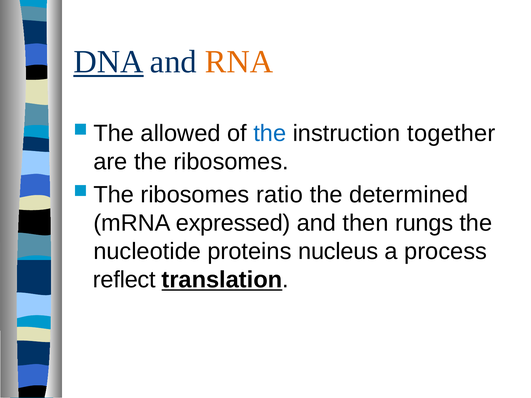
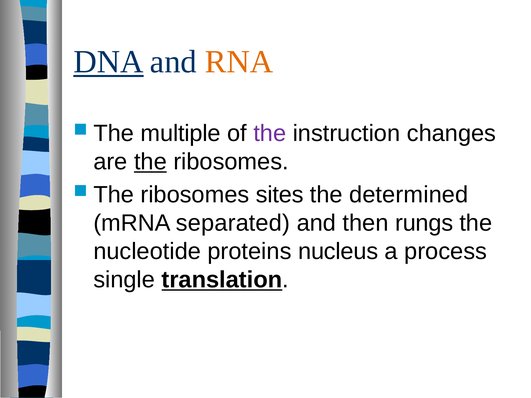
allowed: allowed -> multiple (181, 134)
the colour: blue -> purple (270, 134)
together: together -> changes (451, 134)
the underline: none -> present (150, 162)
ratio: ratio -> sites (280, 195)
expressed: expressed -> separated (233, 223)
reflect: reflect -> single (124, 280)
